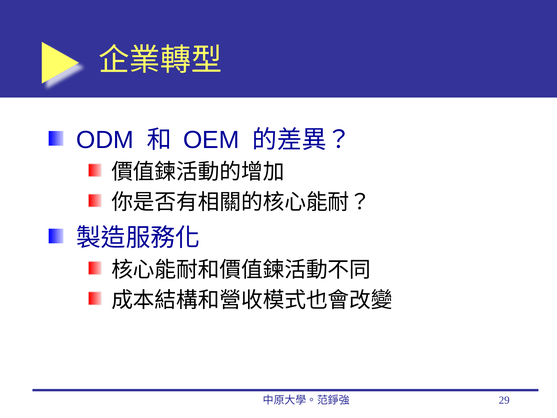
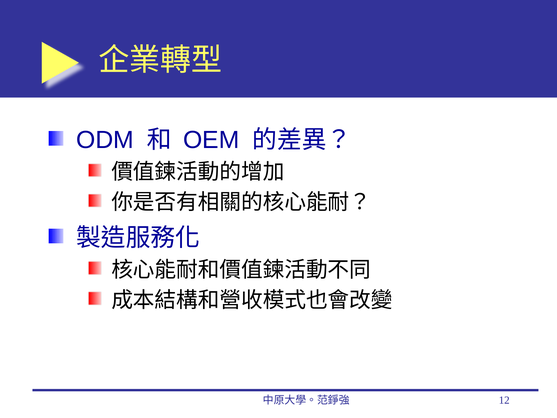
29: 29 -> 12 (504, 400)
